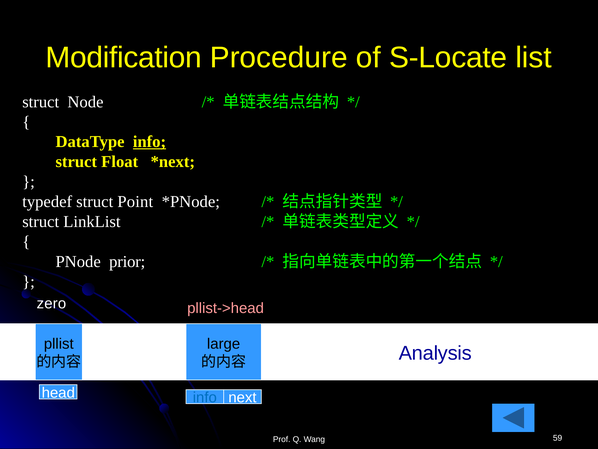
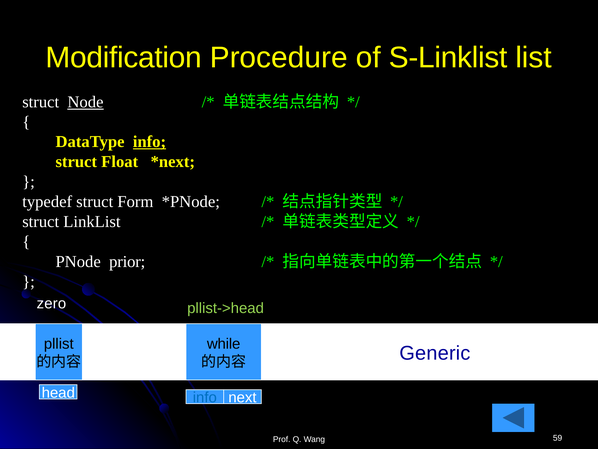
S-Locate: S-Locate -> S-Linklist (448, 58)
Node underline: none -> present (85, 102)
Point: Point -> Form (135, 201)
pllist->head colour: pink -> light green (226, 308)
large: large -> while (224, 343)
Analysis: Analysis -> Generic (435, 353)
